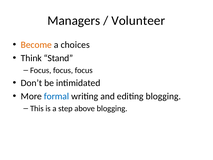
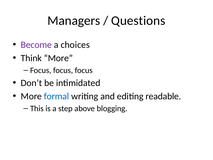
Volunteer: Volunteer -> Questions (138, 21)
Become colour: orange -> purple (36, 45)
Think Stand: Stand -> More (58, 58)
editing blogging: blogging -> readable (163, 96)
